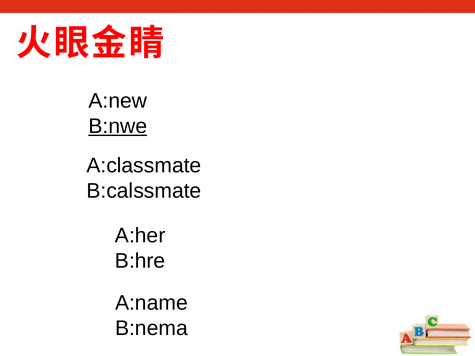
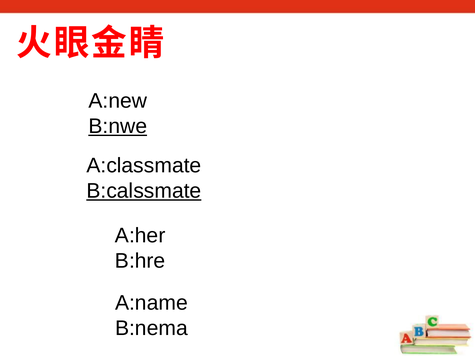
B:calssmate underline: none -> present (144, 191)
